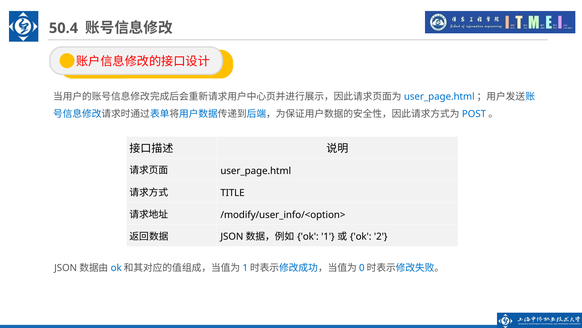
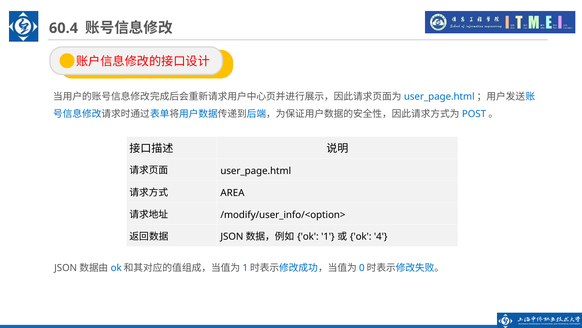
50.4: 50.4 -> 60.4 (63, 28)
TITLE: TITLE -> AREA (232, 193)
2: 2 -> 4 (381, 236)
